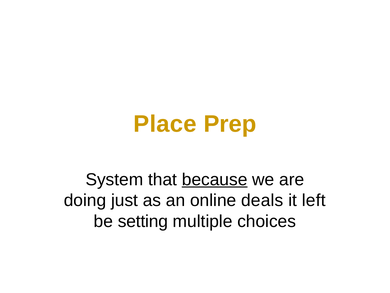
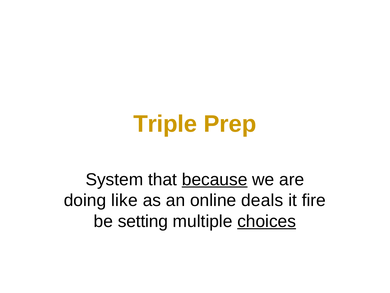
Place: Place -> Triple (165, 124)
just: just -> like (124, 200)
left: left -> fire (314, 200)
choices underline: none -> present (267, 221)
